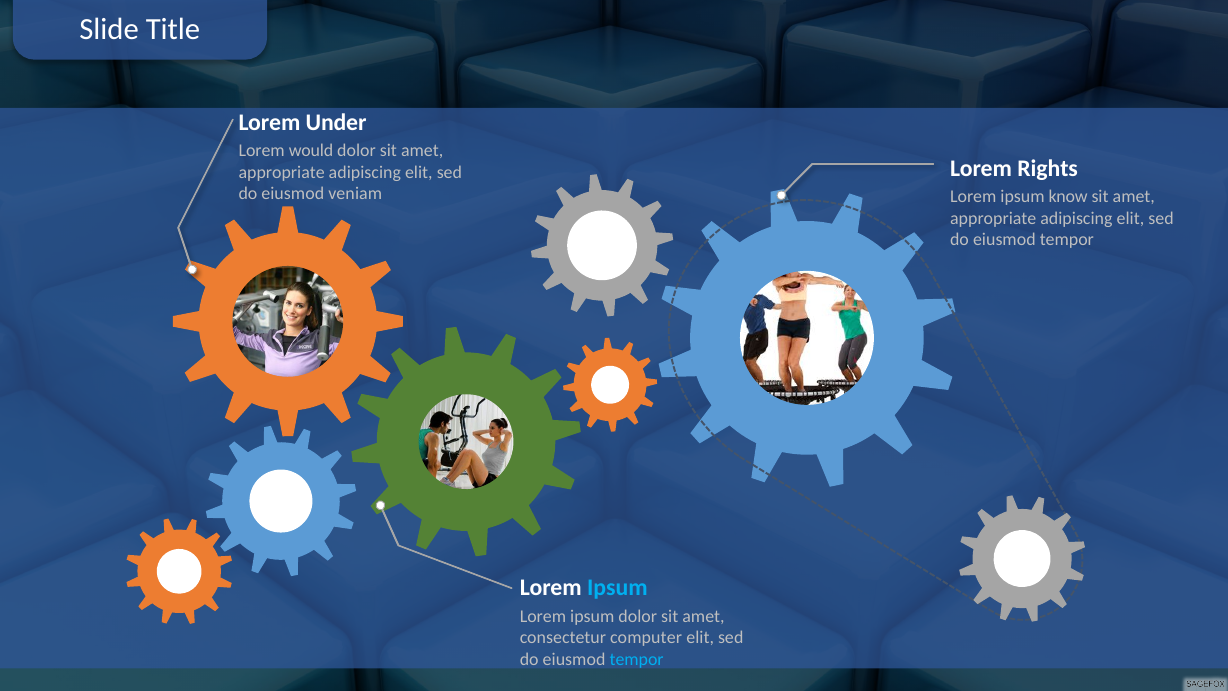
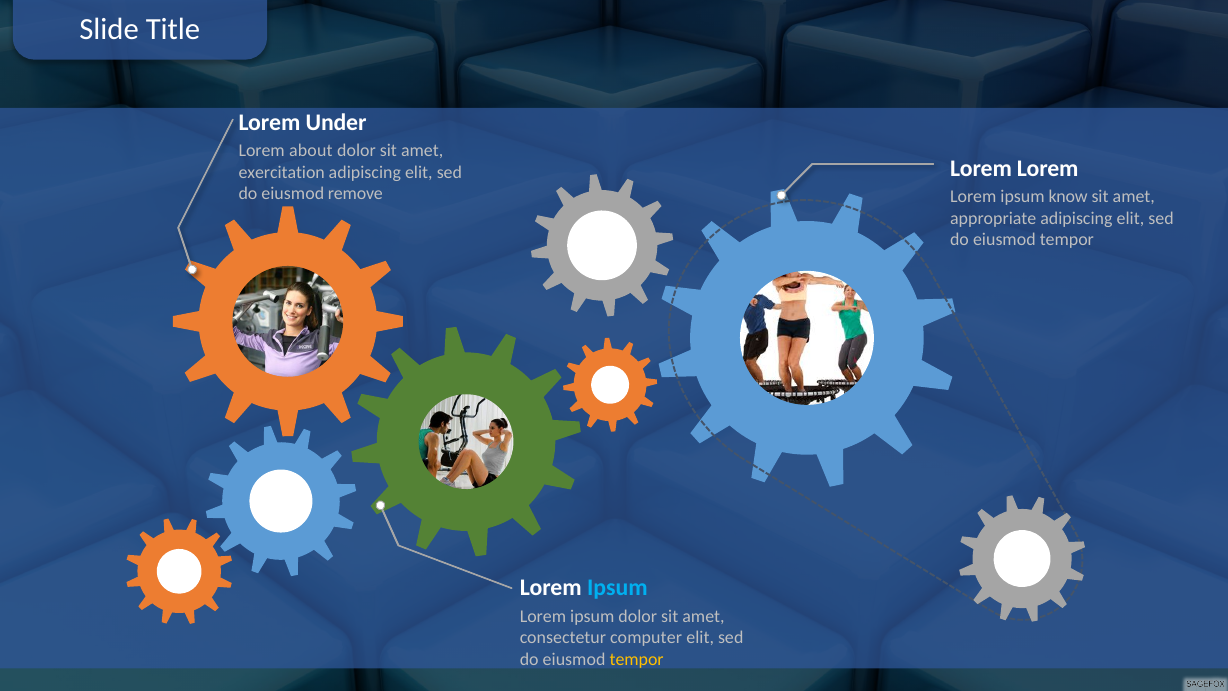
would: would -> about (311, 151)
Rights: Rights -> Lorem (1048, 168)
appropriate: appropriate -> exercitation (282, 172)
veniam: veniam -> remove (355, 194)
tempor colour: light blue -> yellow (637, 659)
